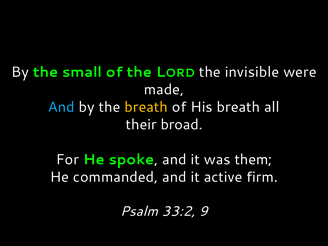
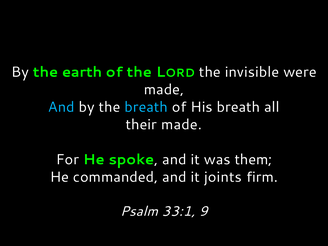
small: small -> earth (82, 72)
breath colour: yellow -> light blue (146, 107)
their broad: broad -> made (182, 124)
active: active -> joints (223, 177)
33:2: 33:2 -> 33:1 (179, 211)
